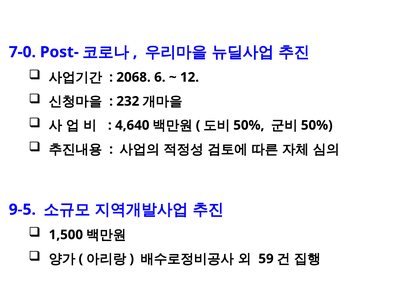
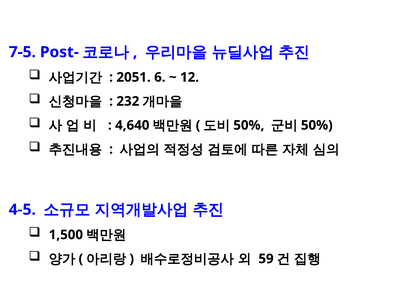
7-0: 7-0 -> 7-5 (22, 52)
2068: 2068 -> 2051 (134, 77)
9-5: 9-5 -> 4-5 (22, 210)
